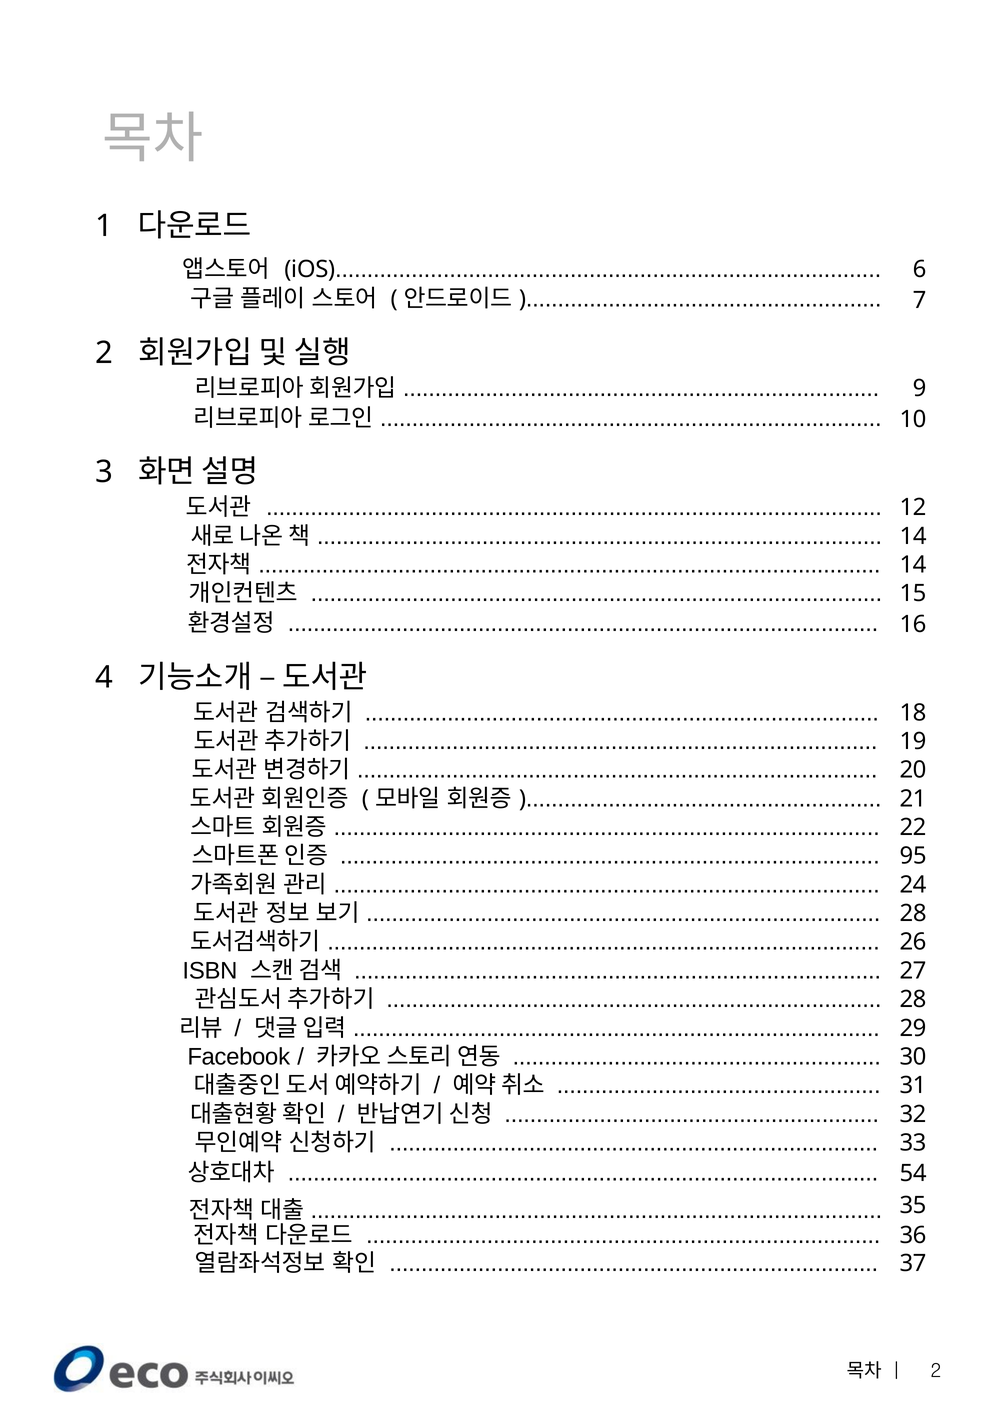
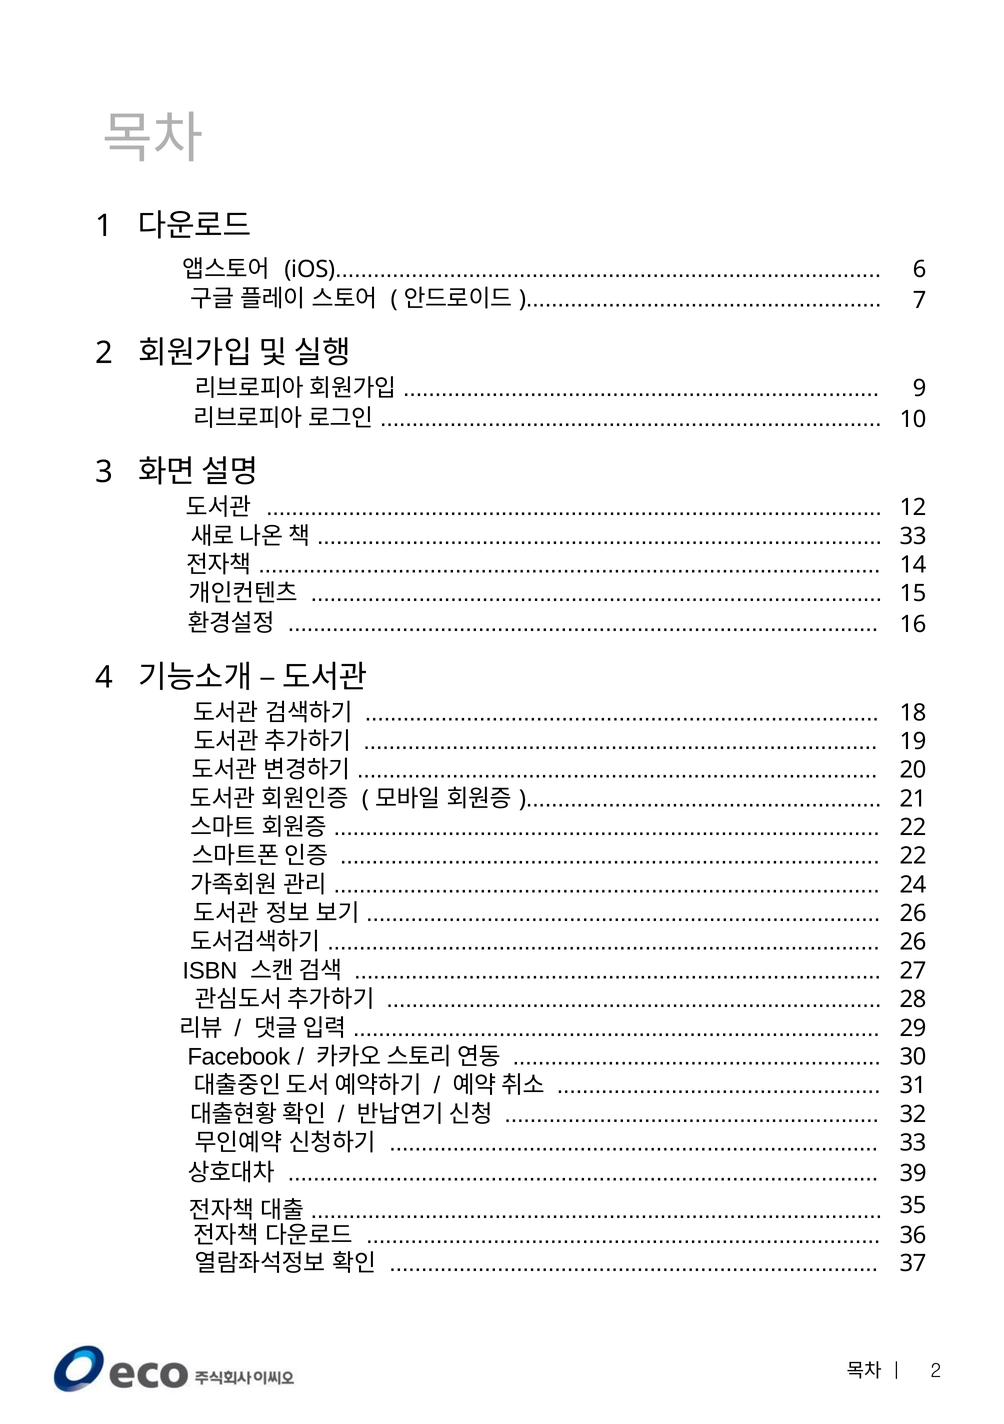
14: 14 -> 33 (913, 536)
95: 95 -> 22 (913, 856)
28: 28 -> 26 (913, 913)
54: 54 -> 39 (913, 1173)
